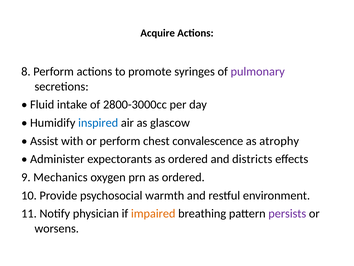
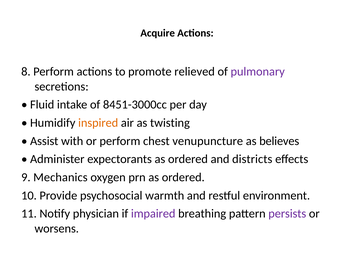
syringes: syringes -> relieved (195, 71)
2800-3000cc: 2800-3000cc -> 8451-3000cc (135, 104)
inspired colour: blue -> orange (98, 123)
glascow: glascow -> twisting (170, 123)
convalescence: convalescence -> venupuncture (208, 141)
atrophy: atrophy -> believes (279, 141)
impaired colour: orange -> purple (153, 213)
